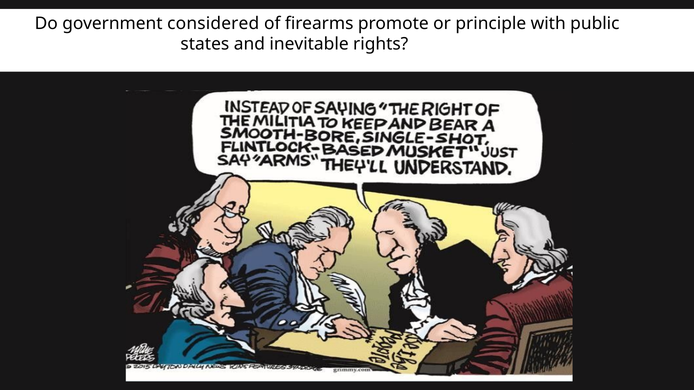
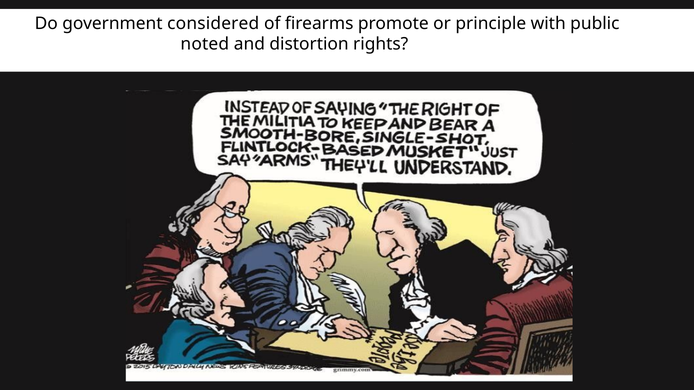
states: states -> noted (205, 44)
inevitable: inevitable -> distortion (309, 44)
